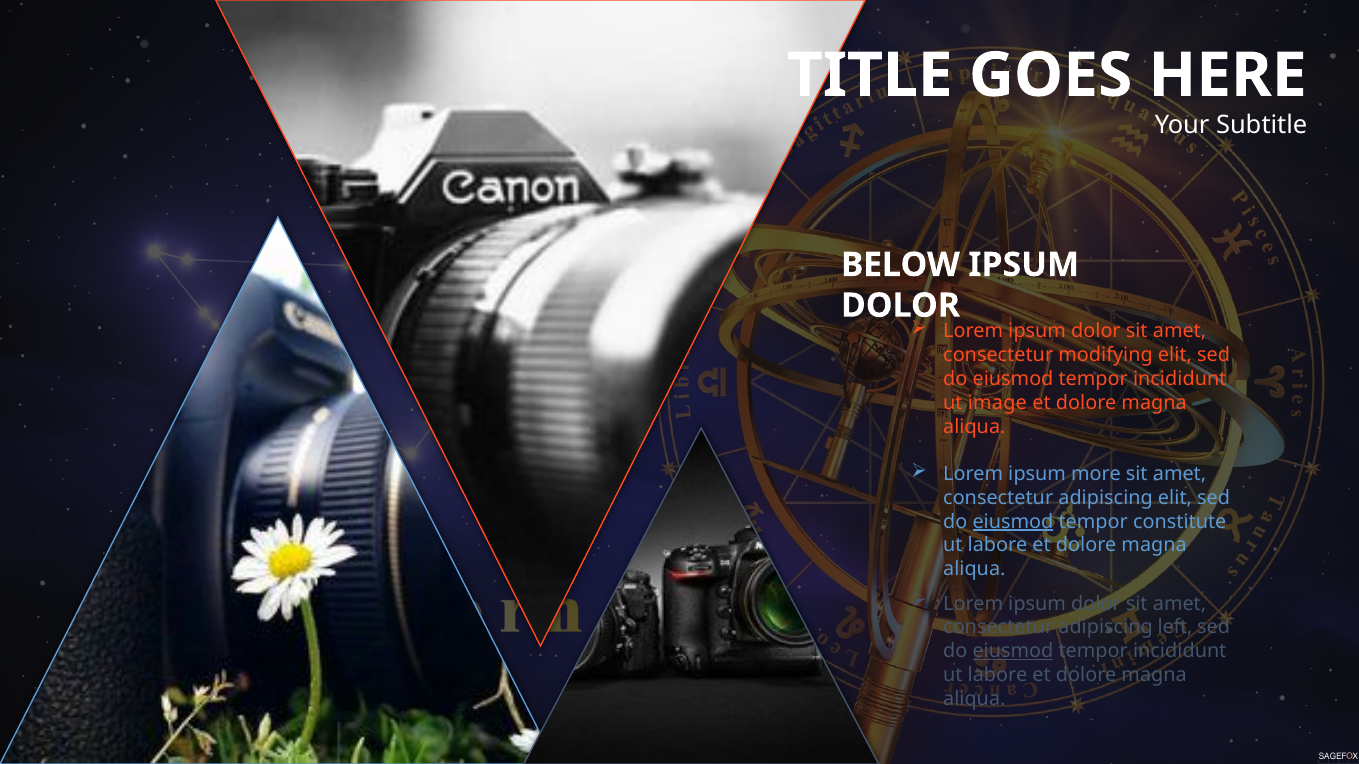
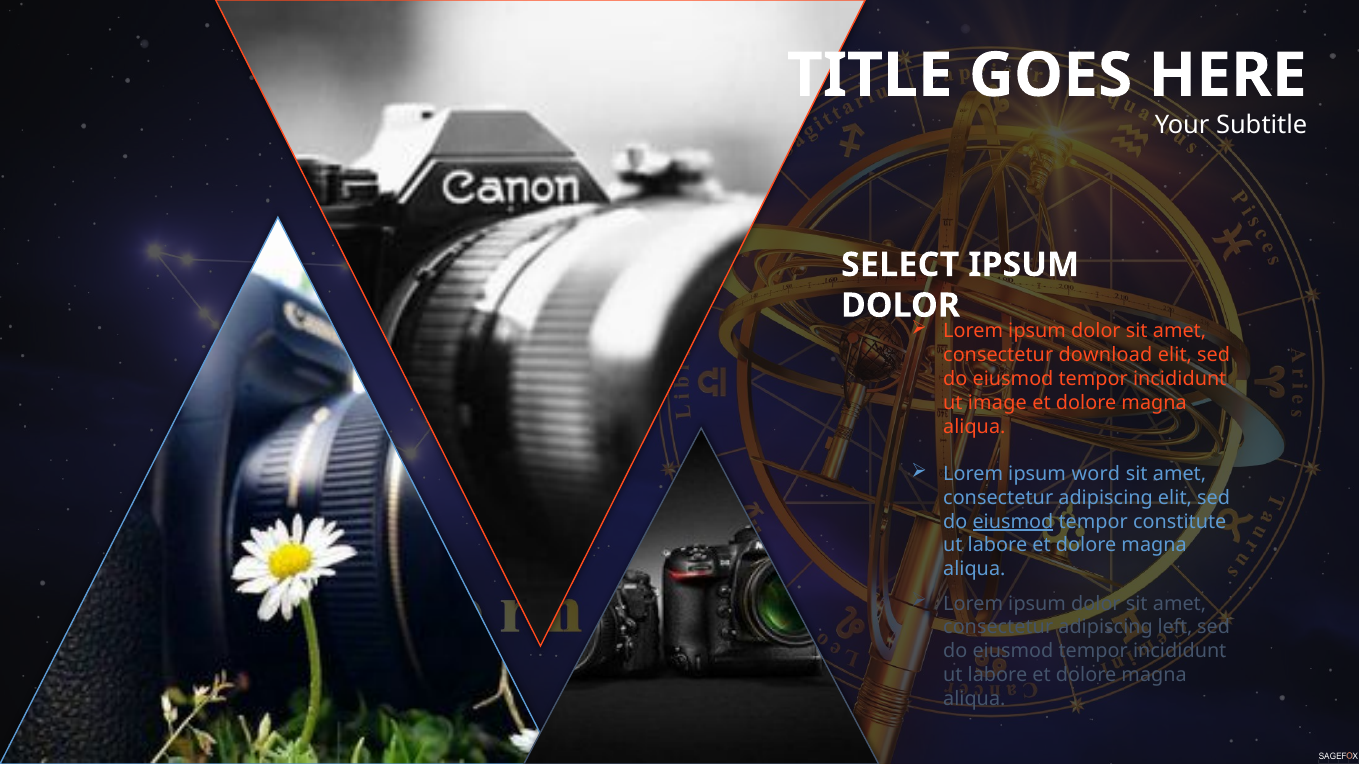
BELOW: BELOW -> SELECT (900, 265)
modifying: modifying -> download (1105, 355)
more: more -> word (1096, 474)
eiusmod underline: present -> none (1013, 651)
